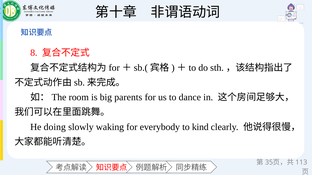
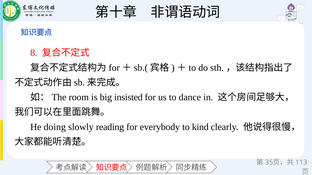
parents: parents -> insisted (128, 98)
waking: waking -> reading (110, 127)
